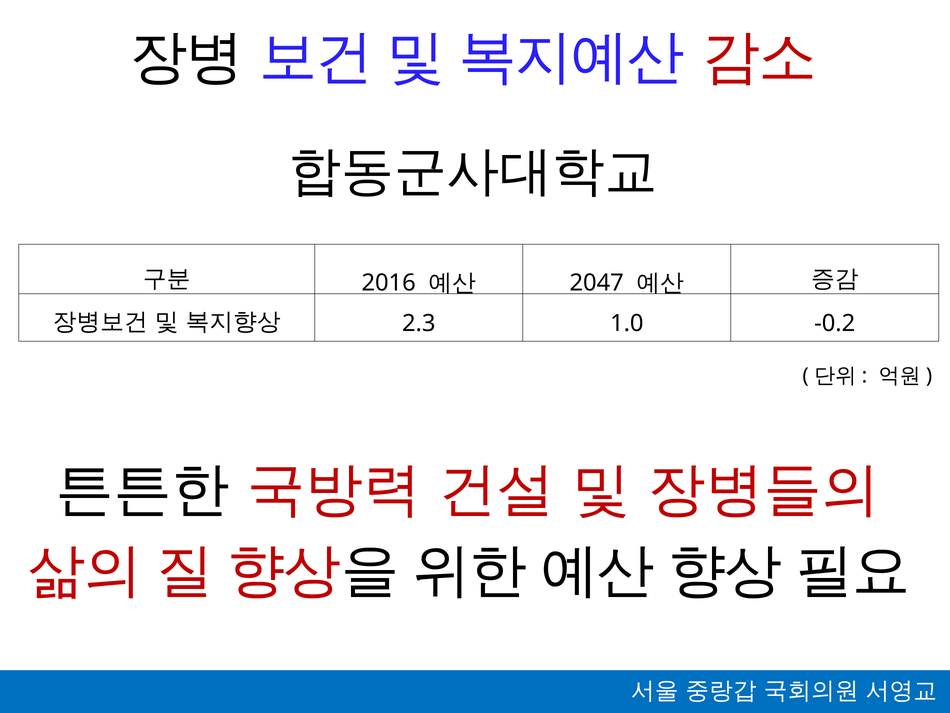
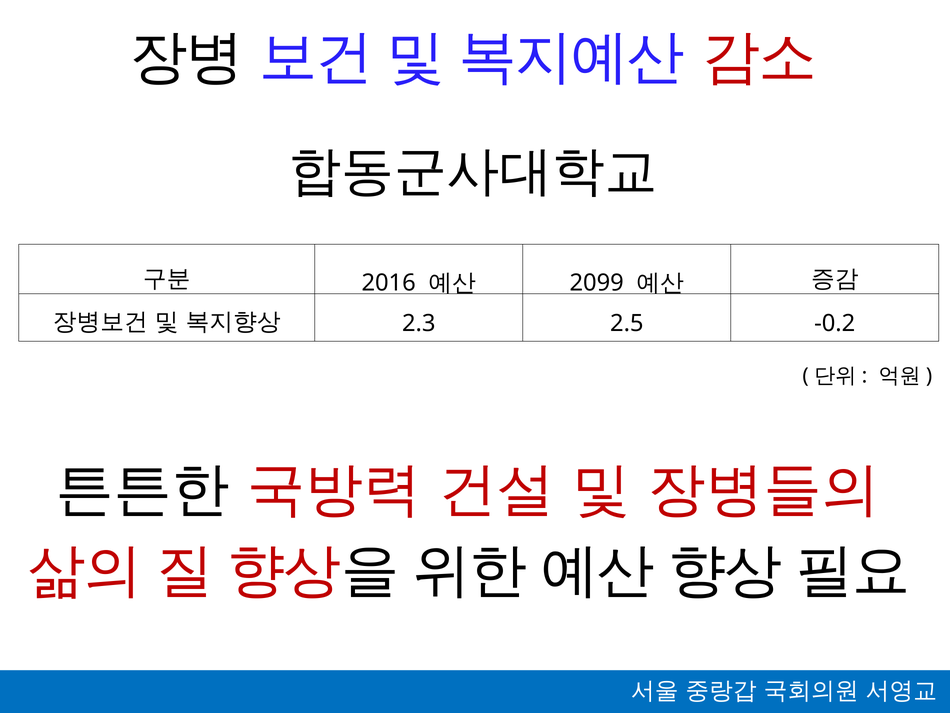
2047: 2047 -> 2099 (597, 283)
1.0: 1.0 -> 2.5 (627, 323)
